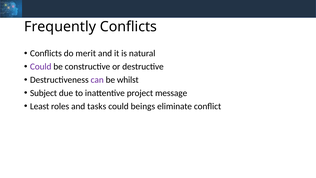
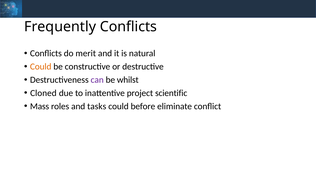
Could colour: purple -> orange (41, 67)
Subject: Subject -> Cloned (43, 93)
message: message -> scientific (171, 93)
Least: Least -> Mass (40, 106)
beings: beings -> before (143, 106)
